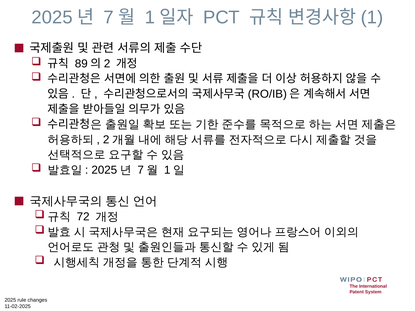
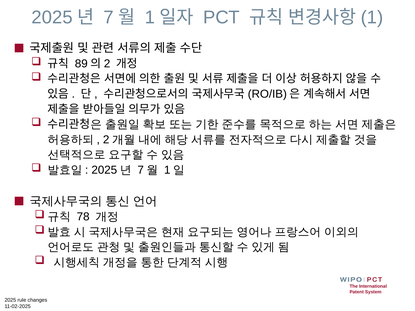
72: 72 -> 78 (83, 217)
